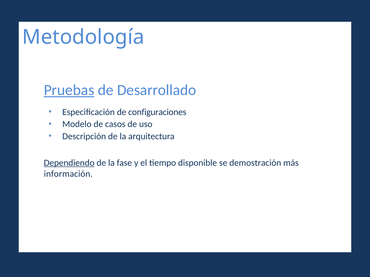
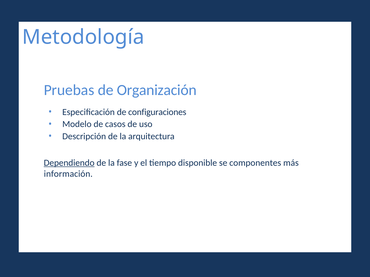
Pruebas underline: present -> none (69, 90)
Desarrollado: Desarrollado -> Organización (157, 90)
demostración: demostración -> componentes (255, 163)
